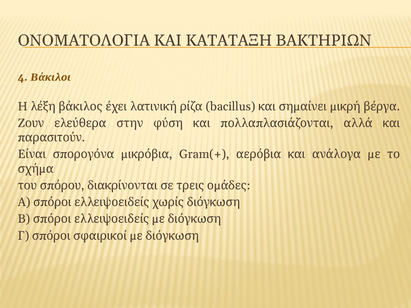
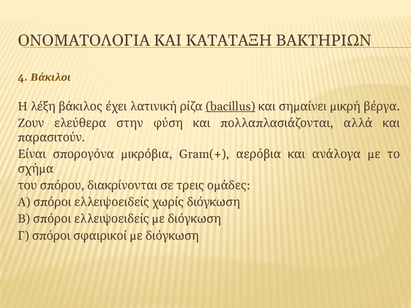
bacillus underline: none -> present (231, 107)
